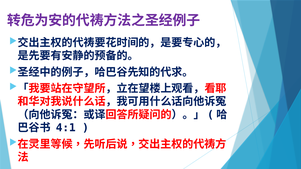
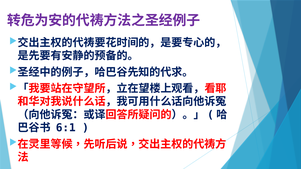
4:1: 4:1 -> 6:1 (66, 128)
